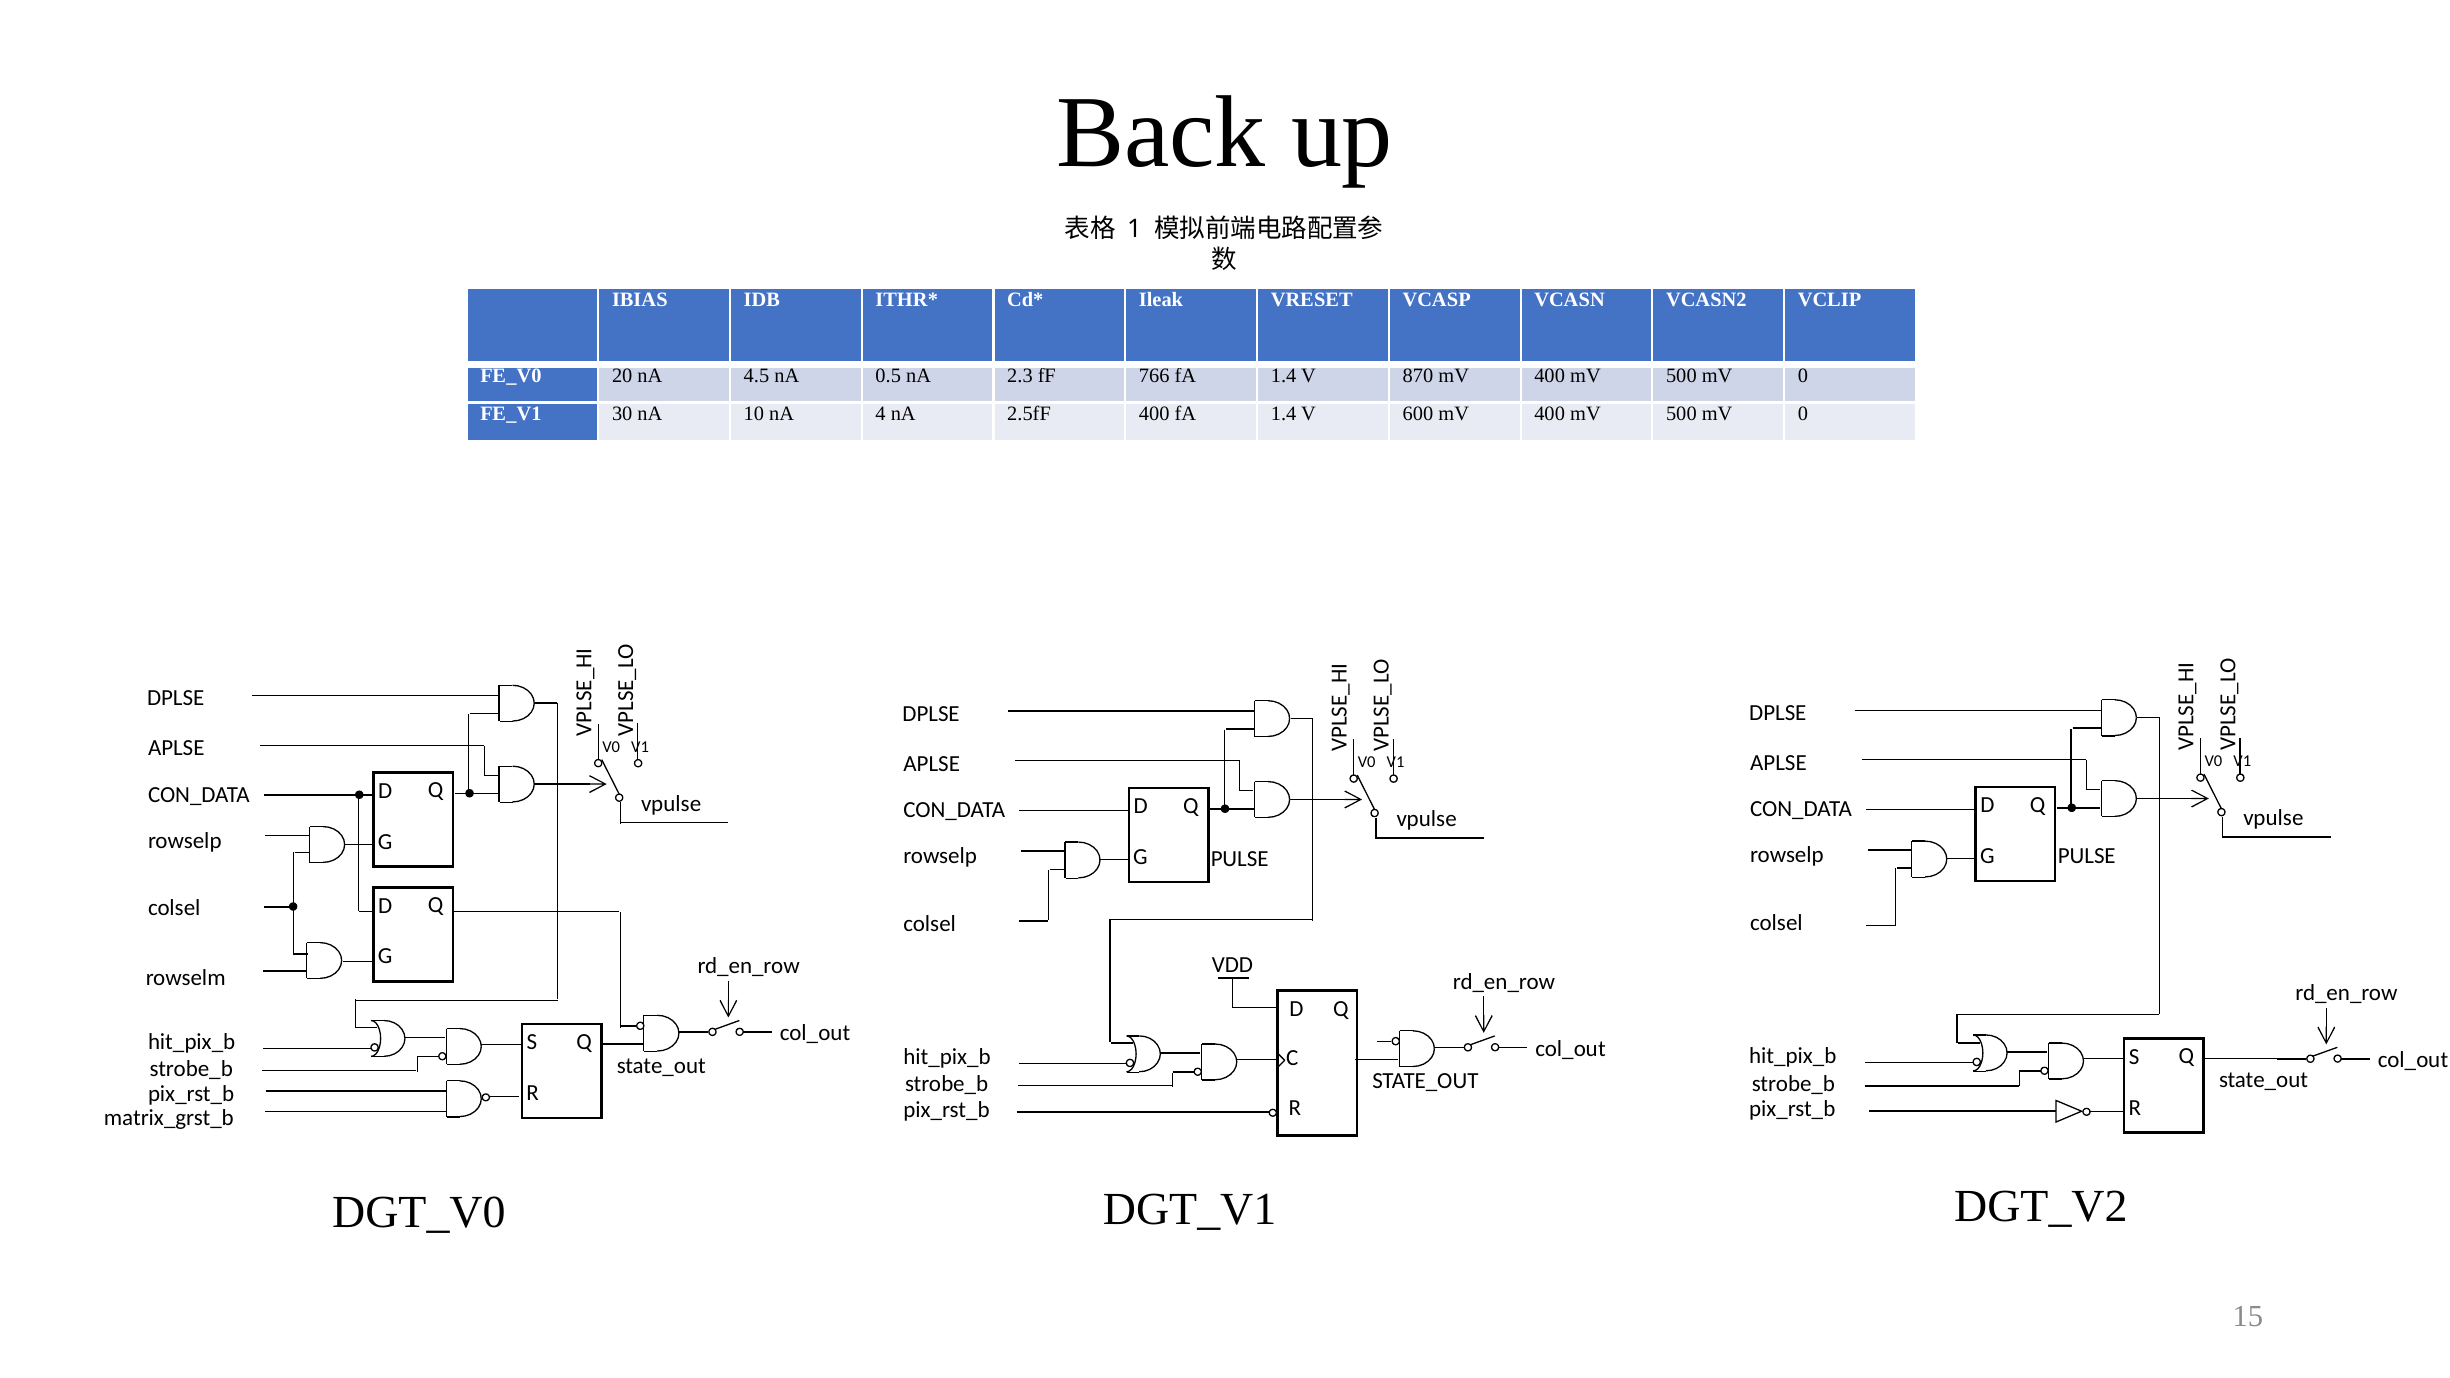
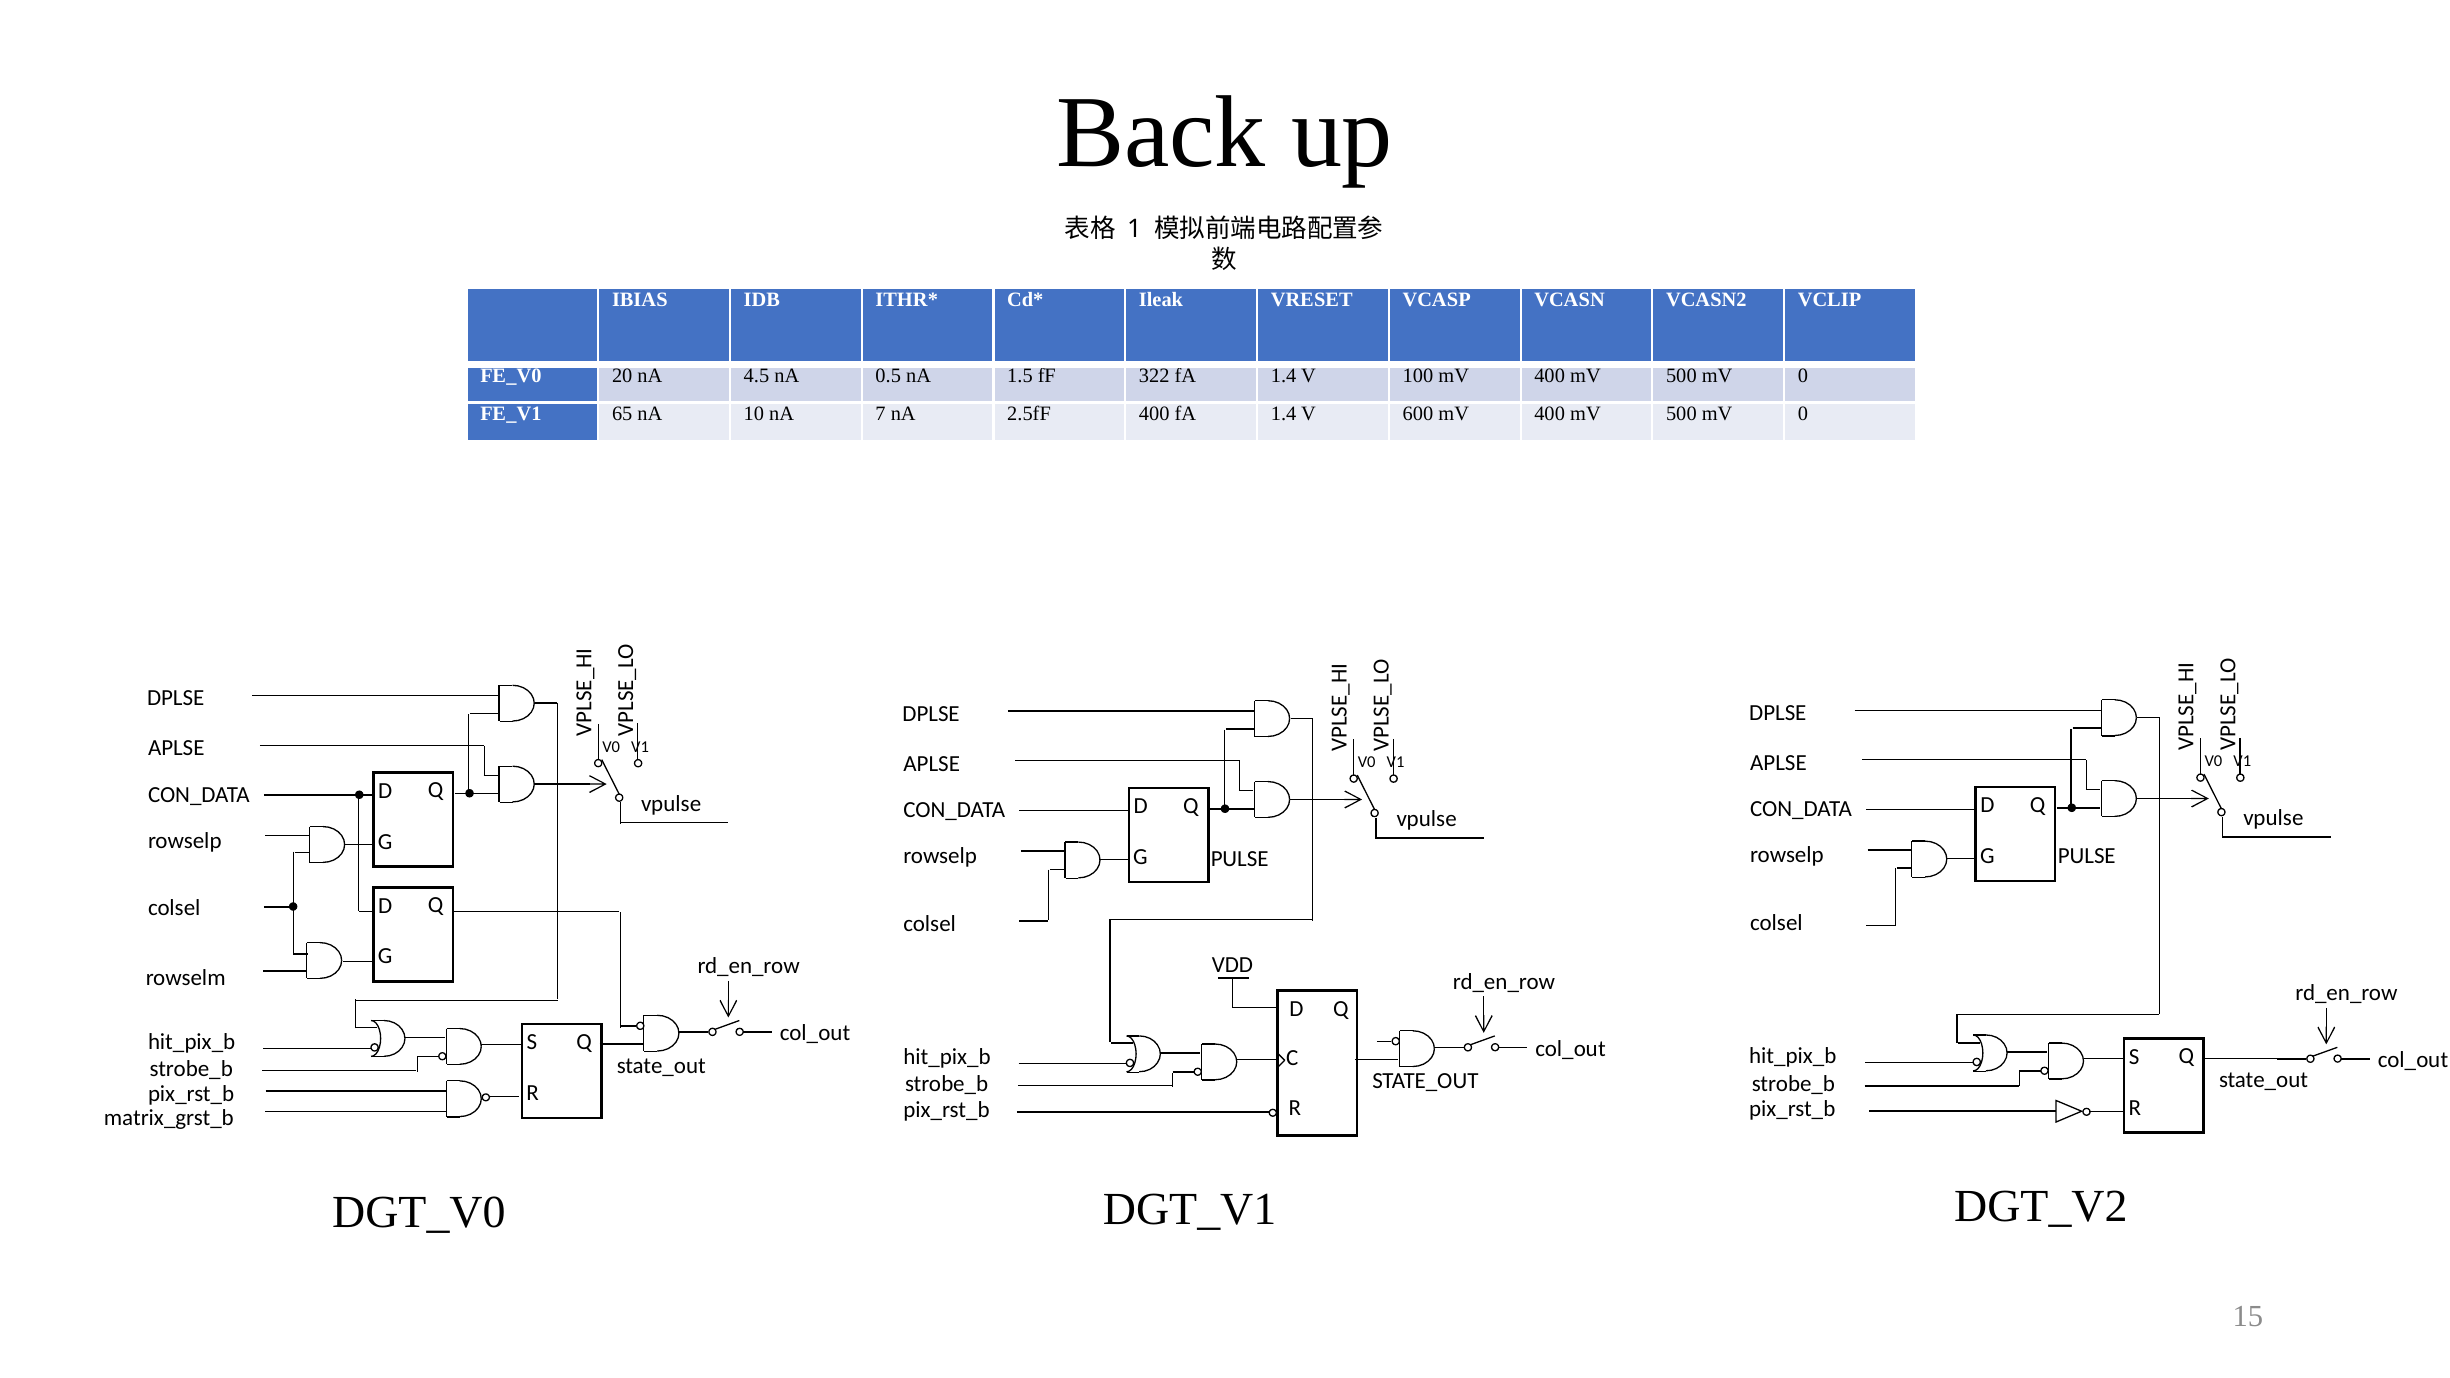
2.3: 2.3 -> 1.5 (1020, 376)
766: 766 -> 322 (1154, 376)
870: 870 -> 100 (1418, 376)
30: 30 -> 65 (622, 414)
4: 4 -> 7 (881, 414)
